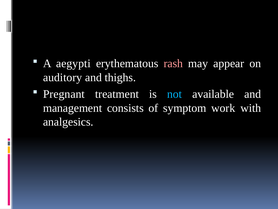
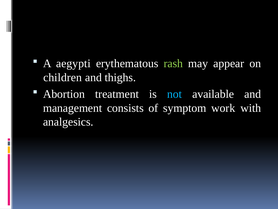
rash colour: pink -> light green (173, 63)
auditory: auditory -> children (63, 77)
Pregnant: Pregnant -> Abortion (64, 94)
